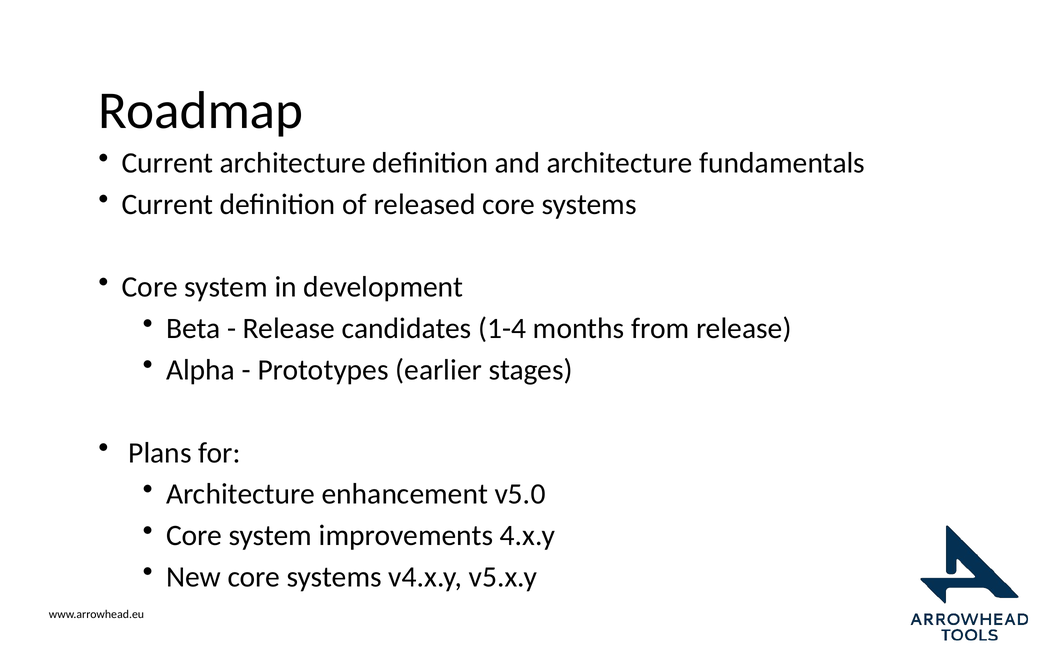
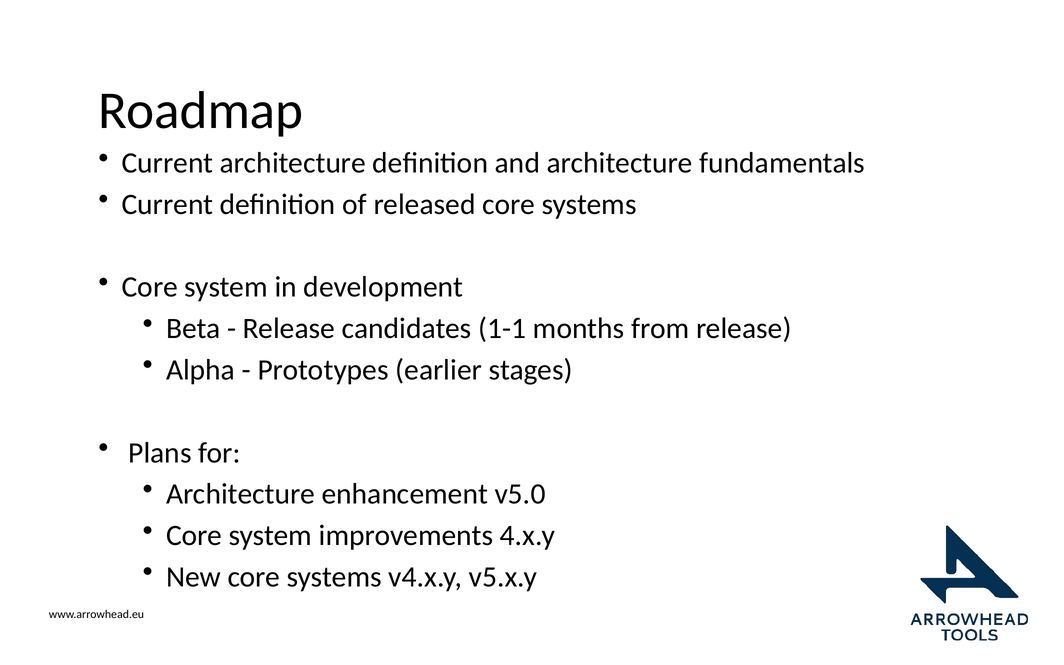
1-4: 1-4 -> 1-1 (502, 329)
